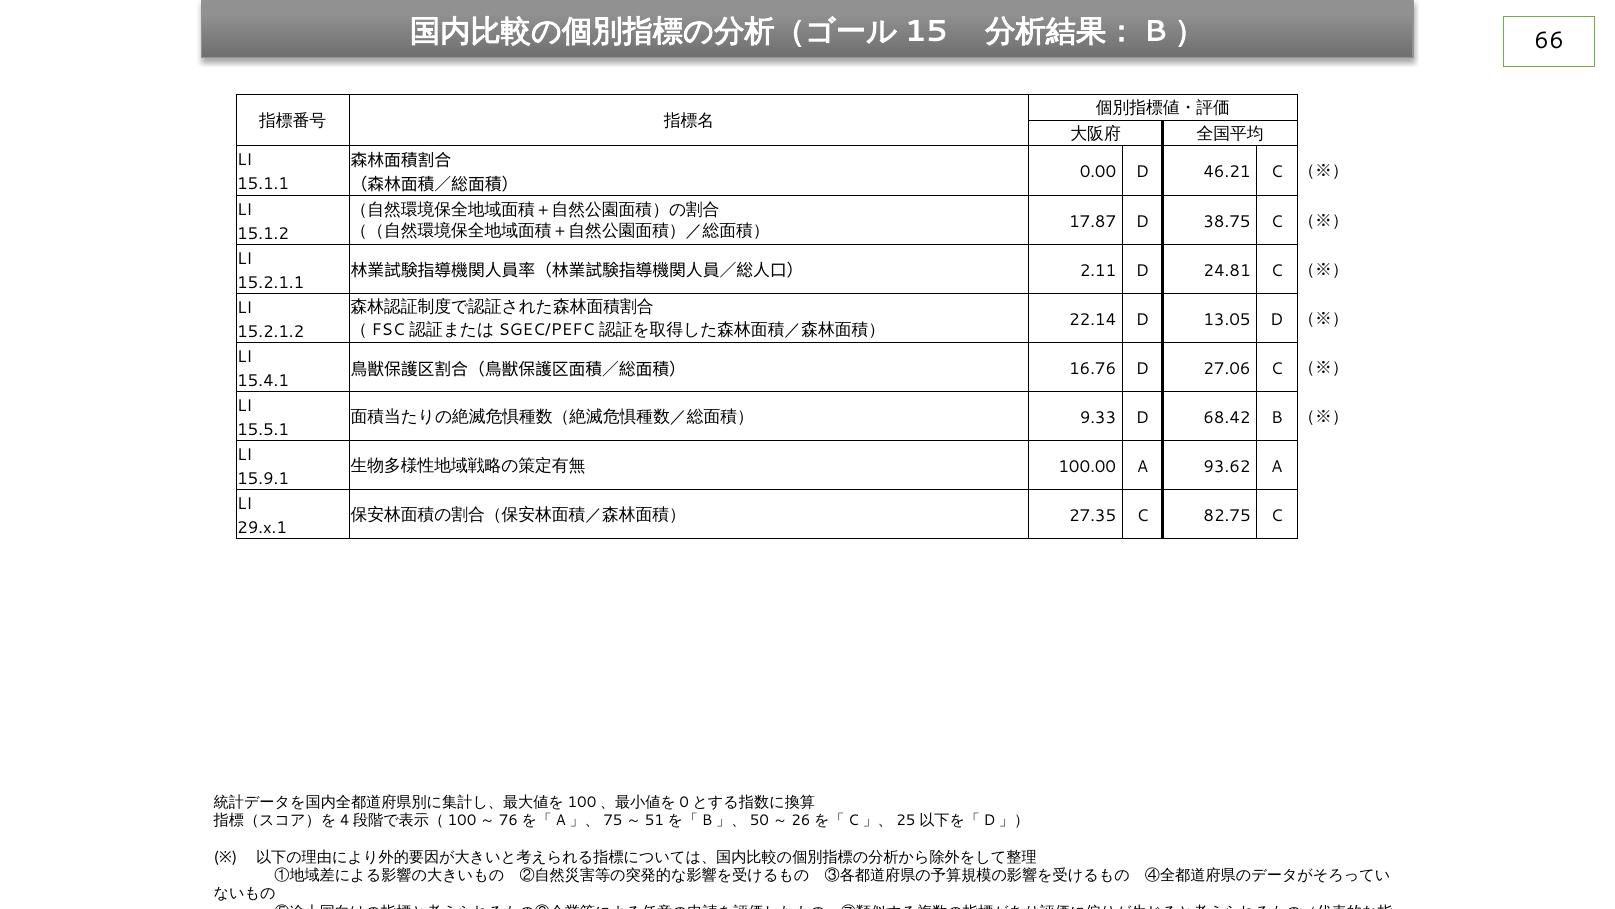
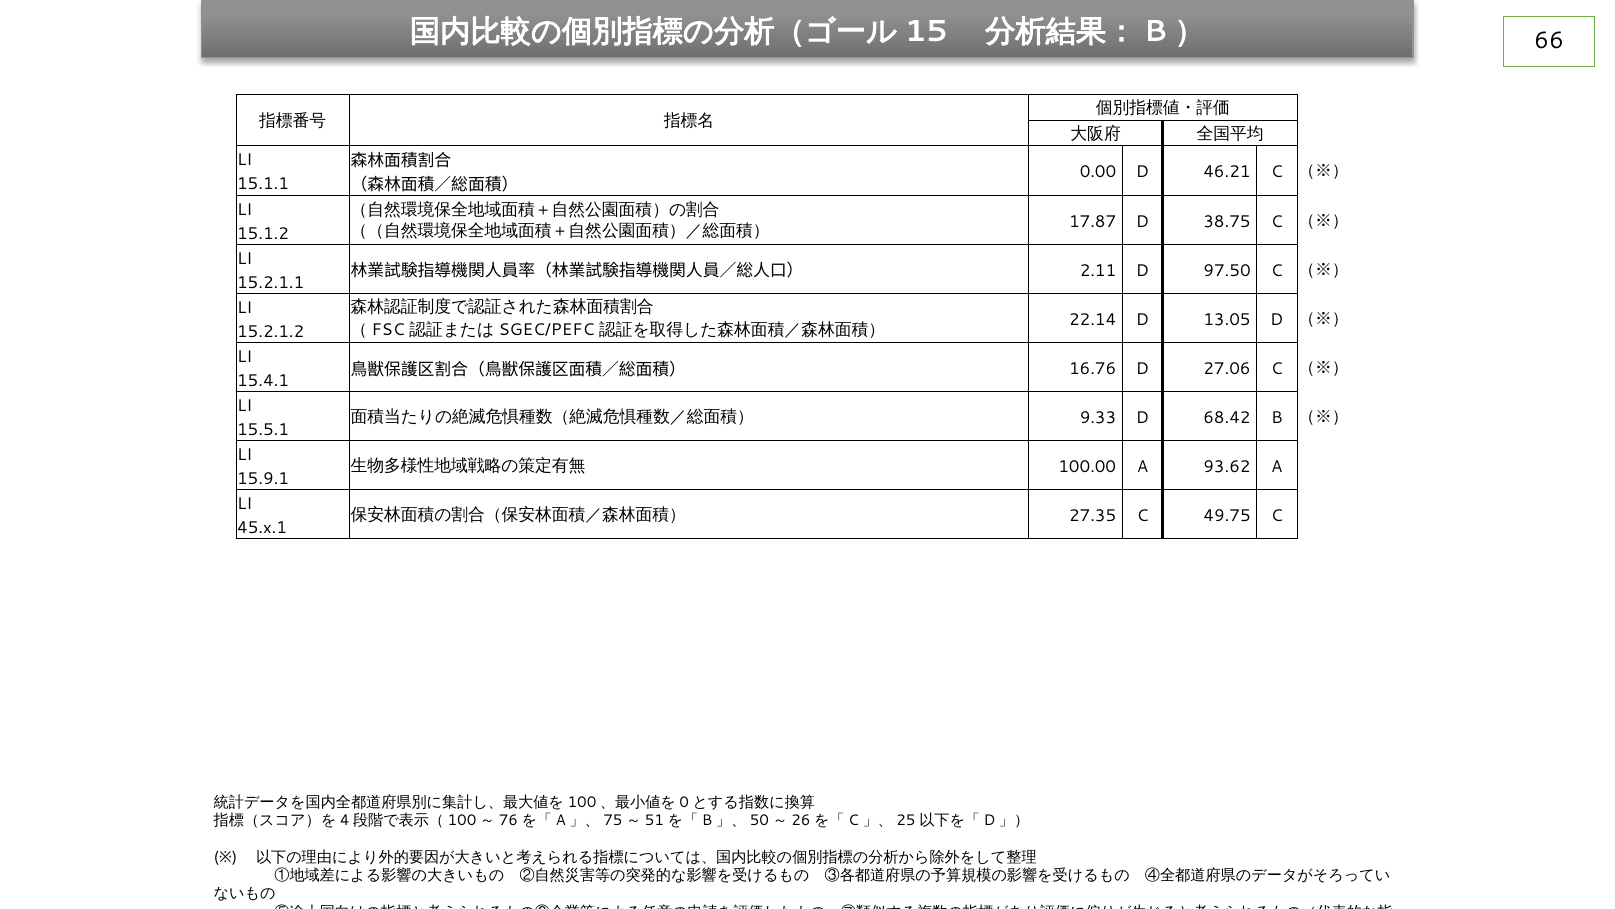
24.81: 24.81 -> 97.50 (1227, 270)
82.75: 82.75 -> 49.75 (1227, 515)
29.x.1: 29.x.1 -> 45.x.1 (262, 527)
